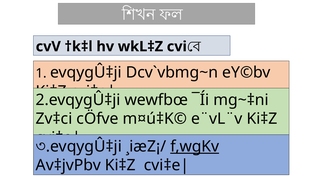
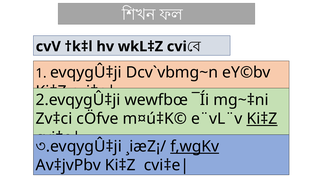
Ki‡Z underline: none -> present (262, 119)
